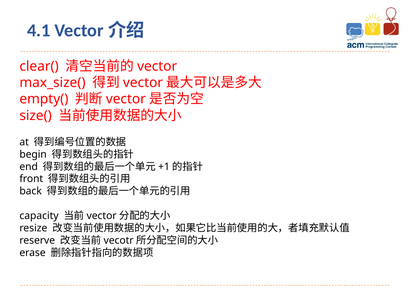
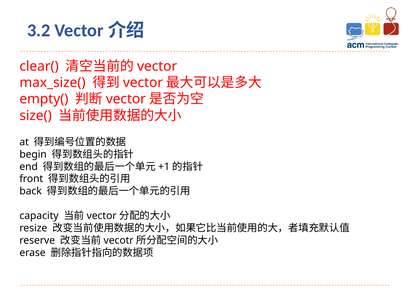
4.1: 4.1 -> 3.2 (39, 30)
